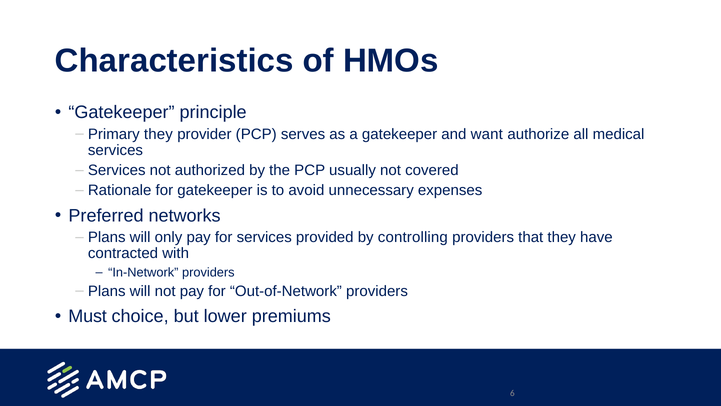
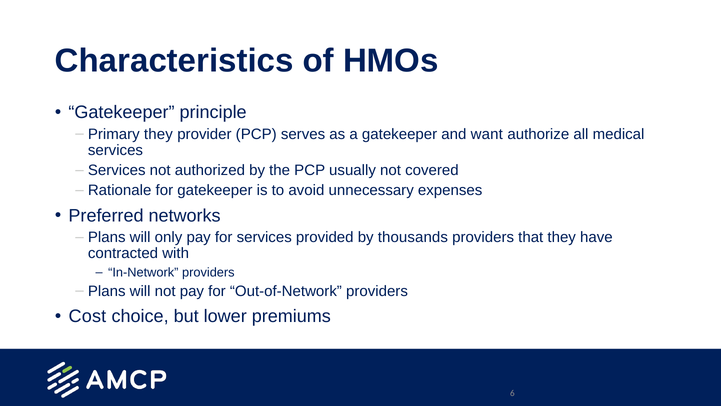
controlling: controlling -> thousands (413, 237)
Must: Must -> Cost (87, 316)
